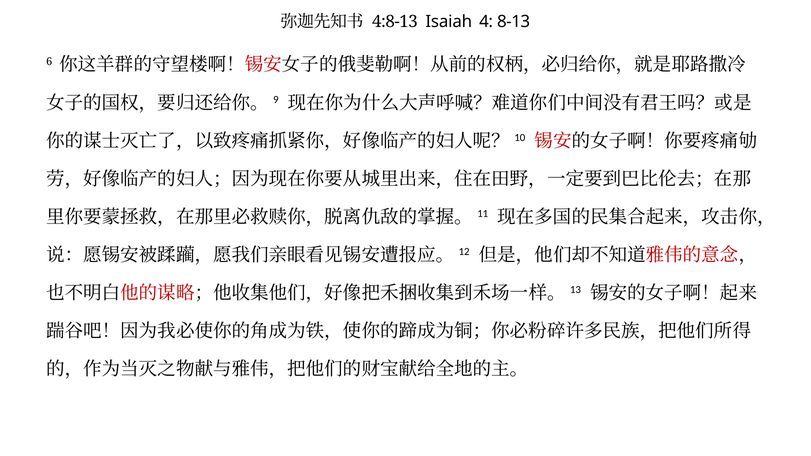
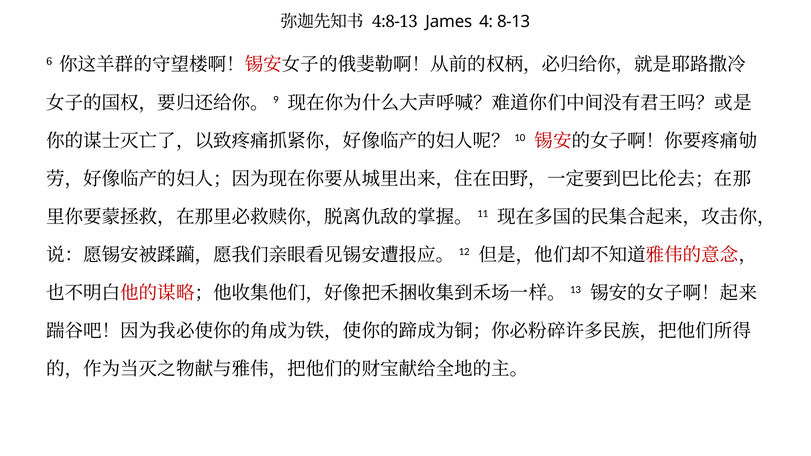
Isaiah: Isaiah -> James (449, 21)
